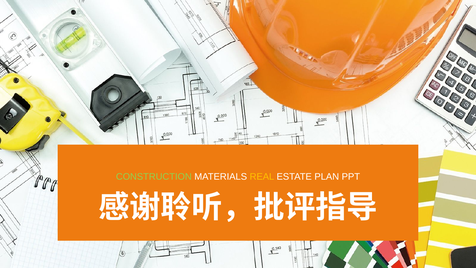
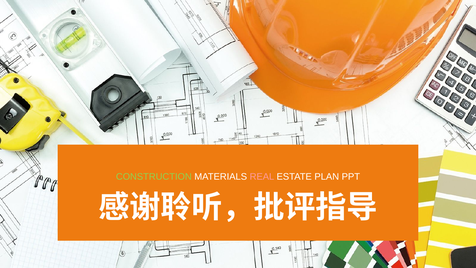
REAL colour: yellow -> pink (262, 176)
